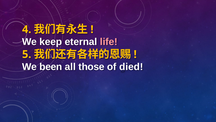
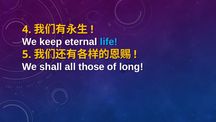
life colour: pink -> light blue (109, 42)
been: been -> shall (51, 66)
died: died -> long (131, 66)
